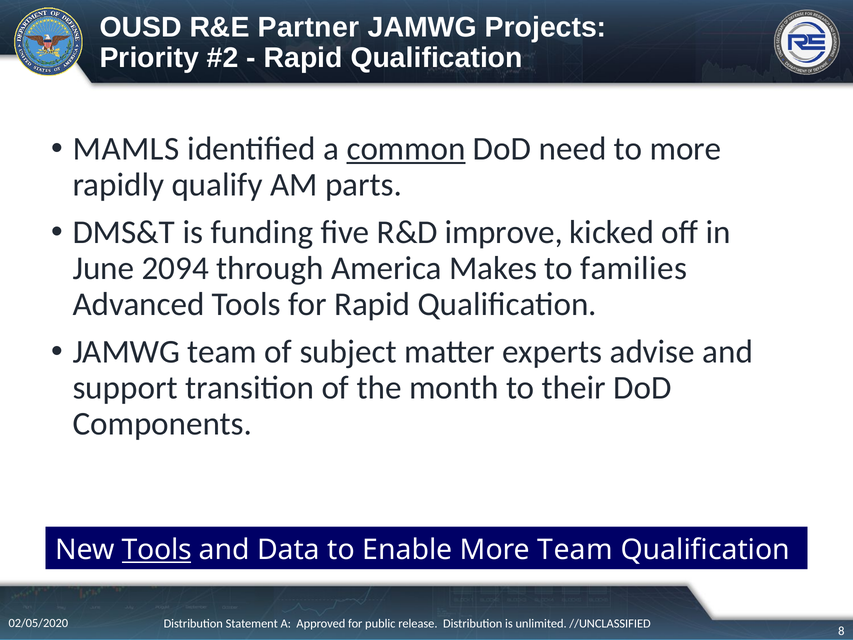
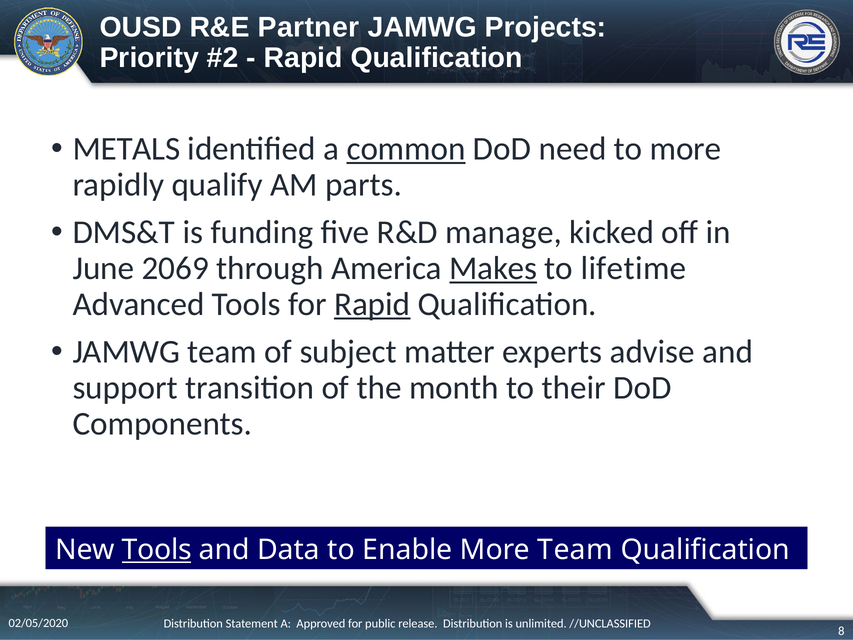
MAMLS: MAMLS -> METALS (126, 149)
improve: improve -> manage (504, 232)
2094: 2094 -> 2069 (175, 268)
Makes underline: none -> present (493, 268)
families: families -> lifetime (634, 268)
Rapid underline: none -> present (372, 304)
